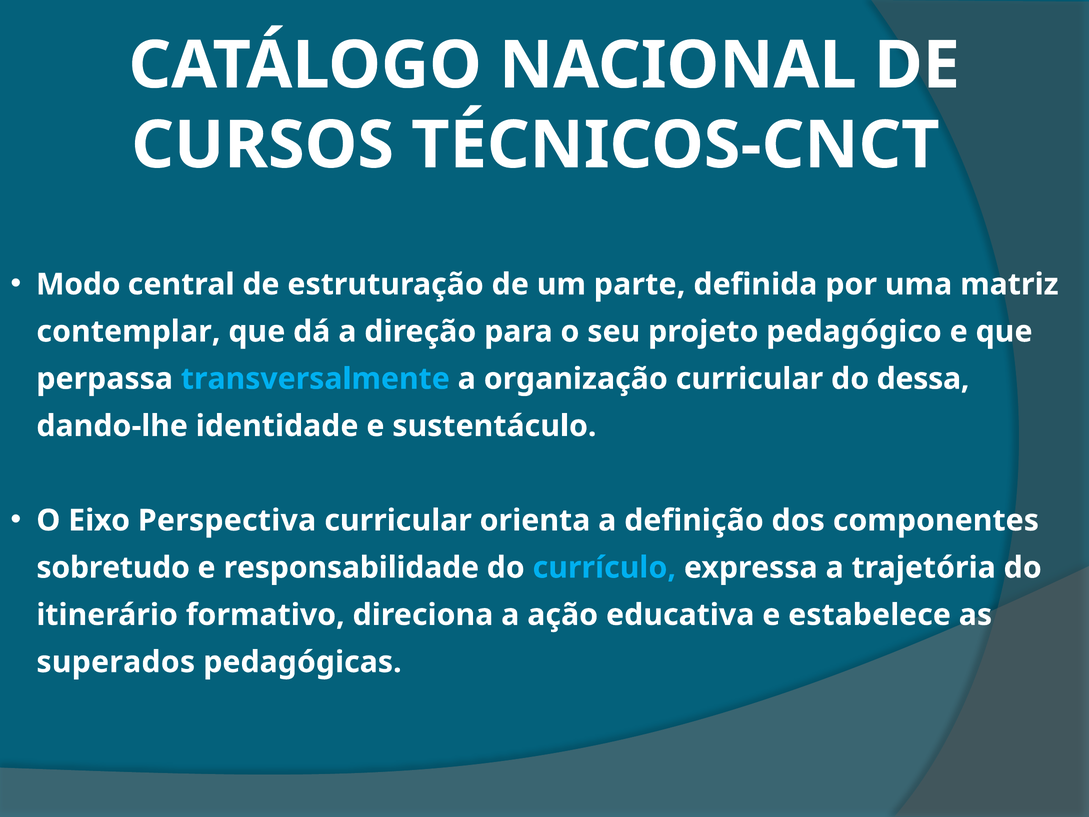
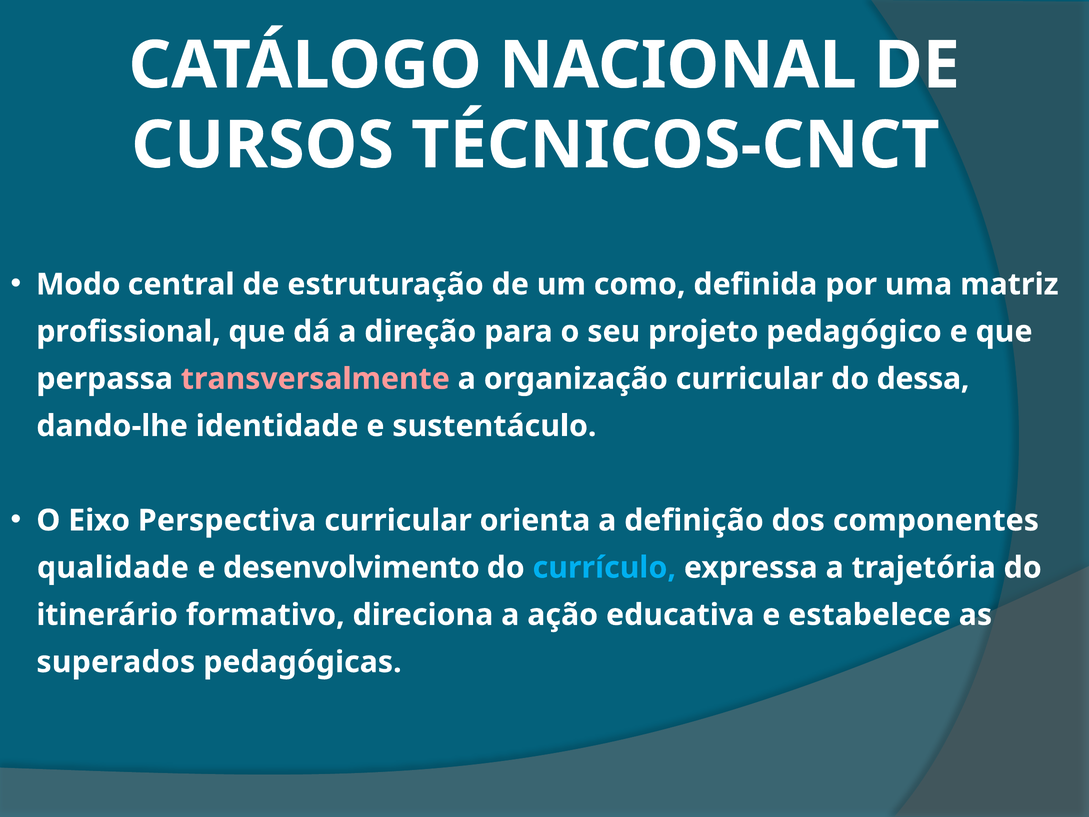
parte: parte -> como (640, 284)
contemplar: contemplar -> profissional (129, 332)
transversalmente colour: light blue -> pink (315, 379)
sobretudo: sobretudo -> qualidade (113, 568)
responsabilidade: responsabilidade -> desenvolvimento (351, 568)
